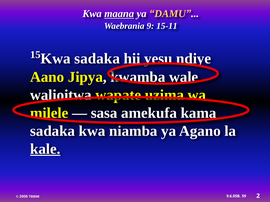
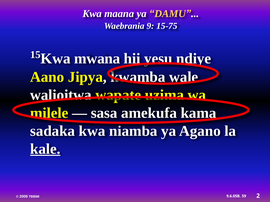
maana underline: present -> none (119, 14)
15-11: 15-11 -> 15-75 (167, 26)
Kwa sadaka: sadaka -> mwana (97, 59)
